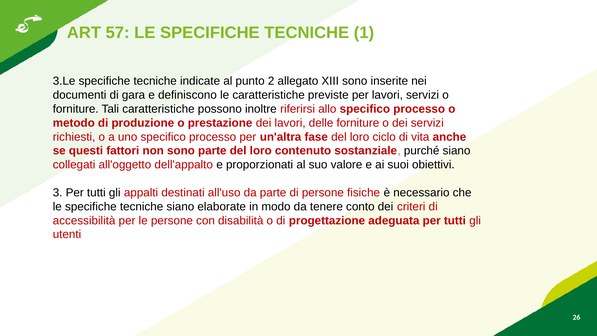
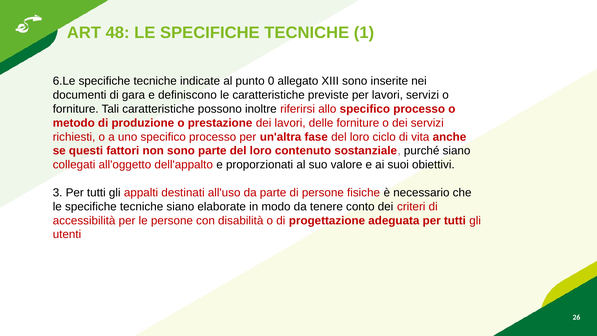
57: 57 -> 48 (118, 33)
3.Le: 3.Le -> 6.Le (64, 81)
2: 2 -> 0 (271, 81)
